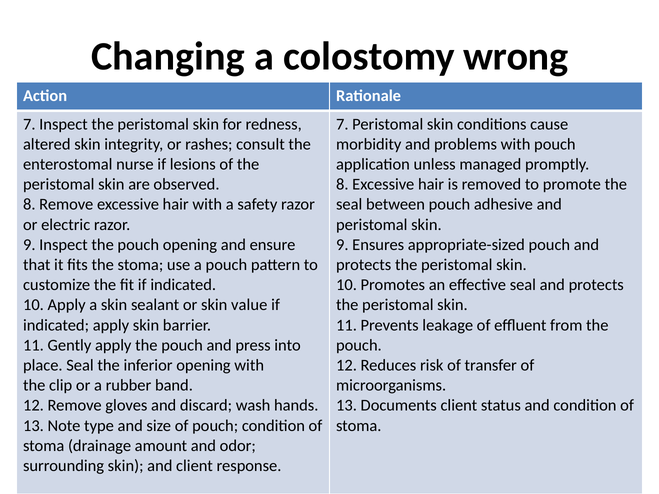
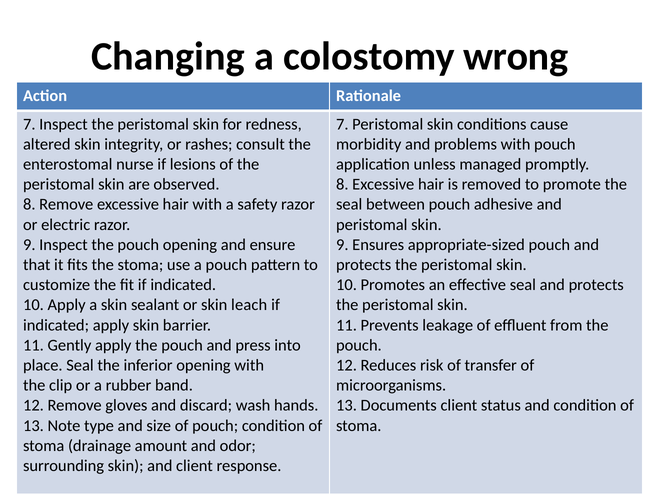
value: value -> leach (249, 305)
